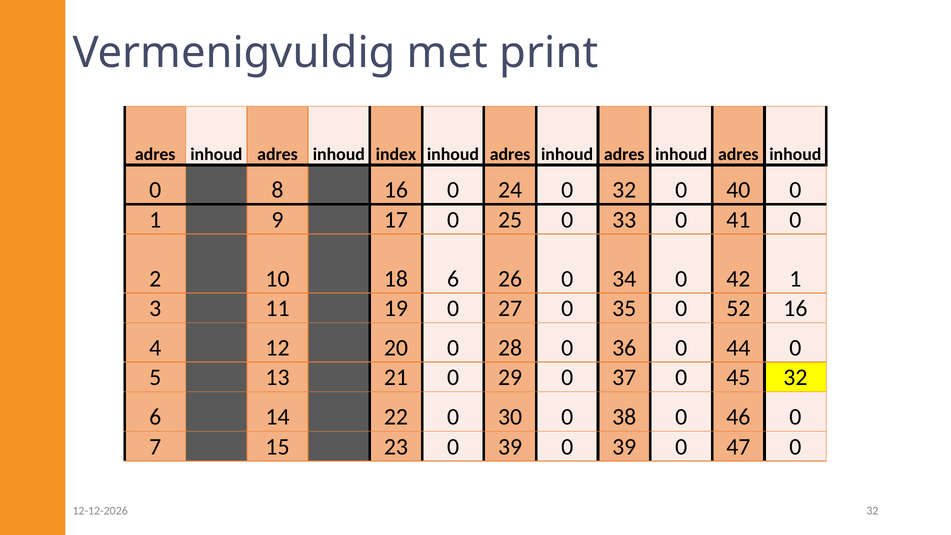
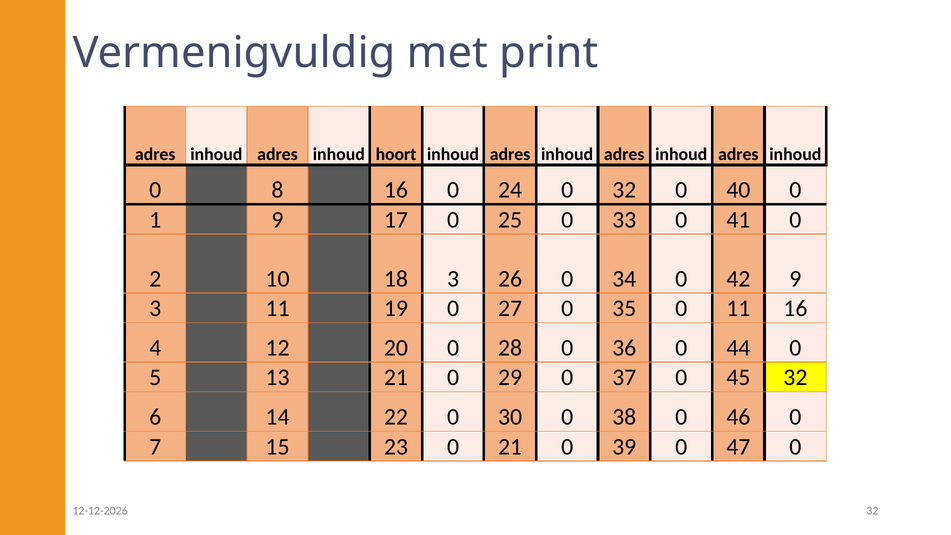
index: index -> hoort (396, 154)
18 6: 6 -> 3 (453, 279)
42 1: 1 -> 9 (795, 279)
0 52: 52 -> 11 (738, 308)
23 0 39: 39 -> 21 (510, 447)
